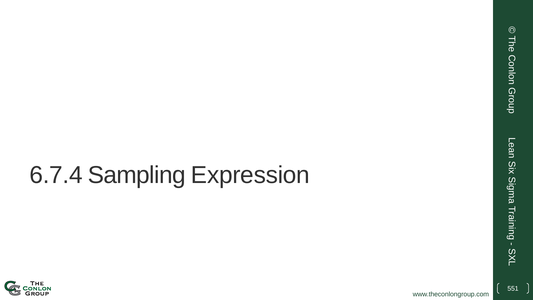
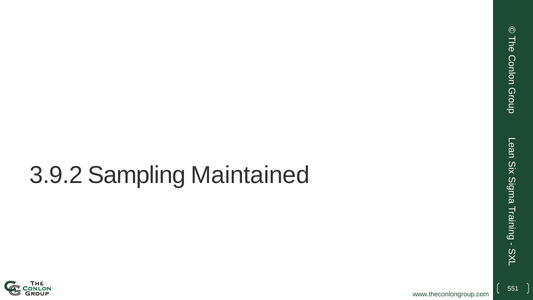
6.7.4: 6.7.4 -> 3.9.2 (56, 175)
Expression: Expression -> Maintained (250, 175)
